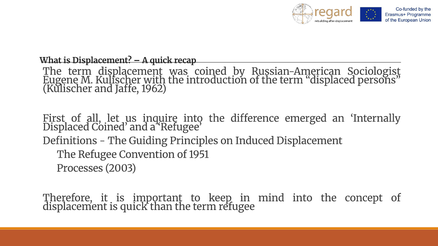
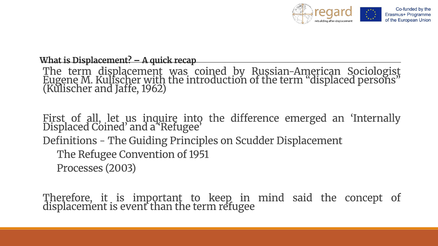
Induced: Induced -> Scudder (255, 141)
mind into: into -> said (302, 198)
is quick: quick -> event (134, 207)
